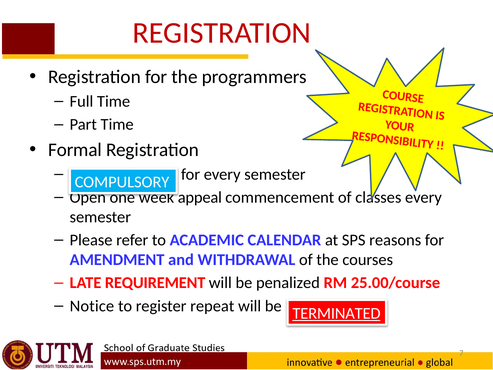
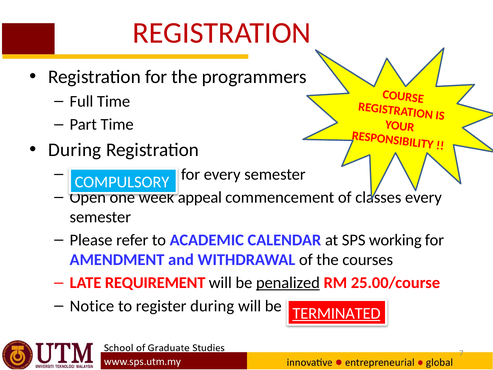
Formal: Formal -> During (75, 150)
reasons: reasons -> working (395, 240)
penalized underline: none -> present (288, 283)
register repeat: repeat -> during (212, 306)
